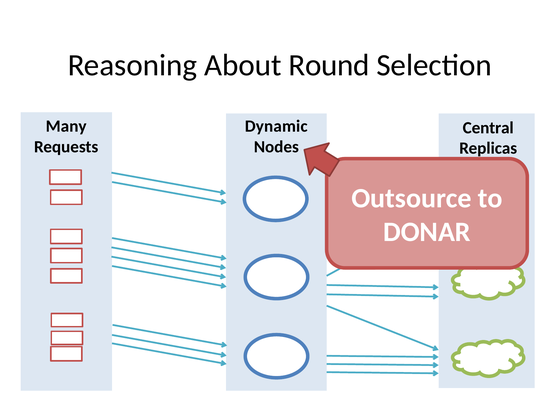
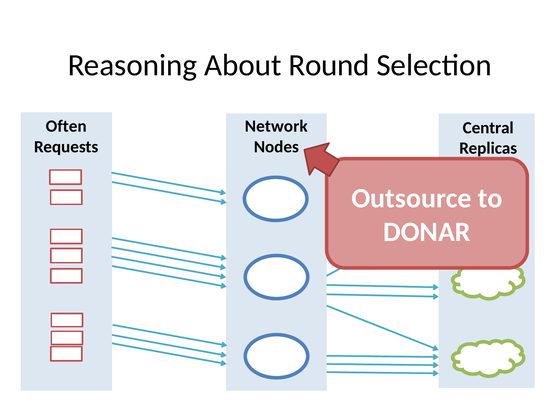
Many: Many -> Often (66, 126)
Dynamic: Dynamic -> Network (276, 126)
